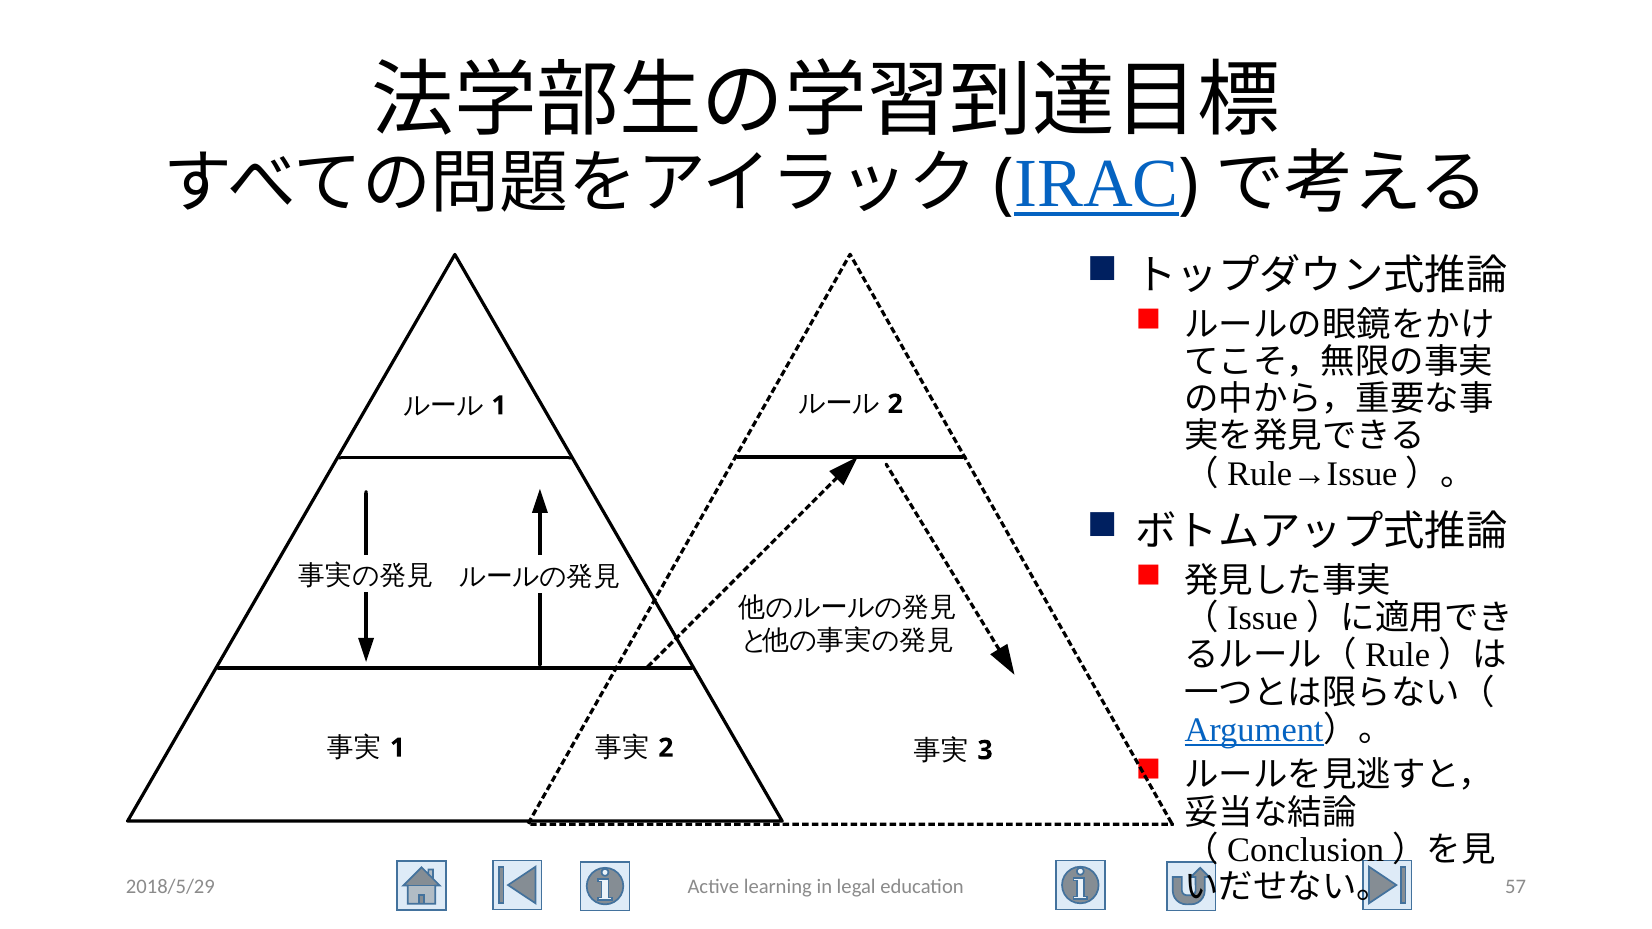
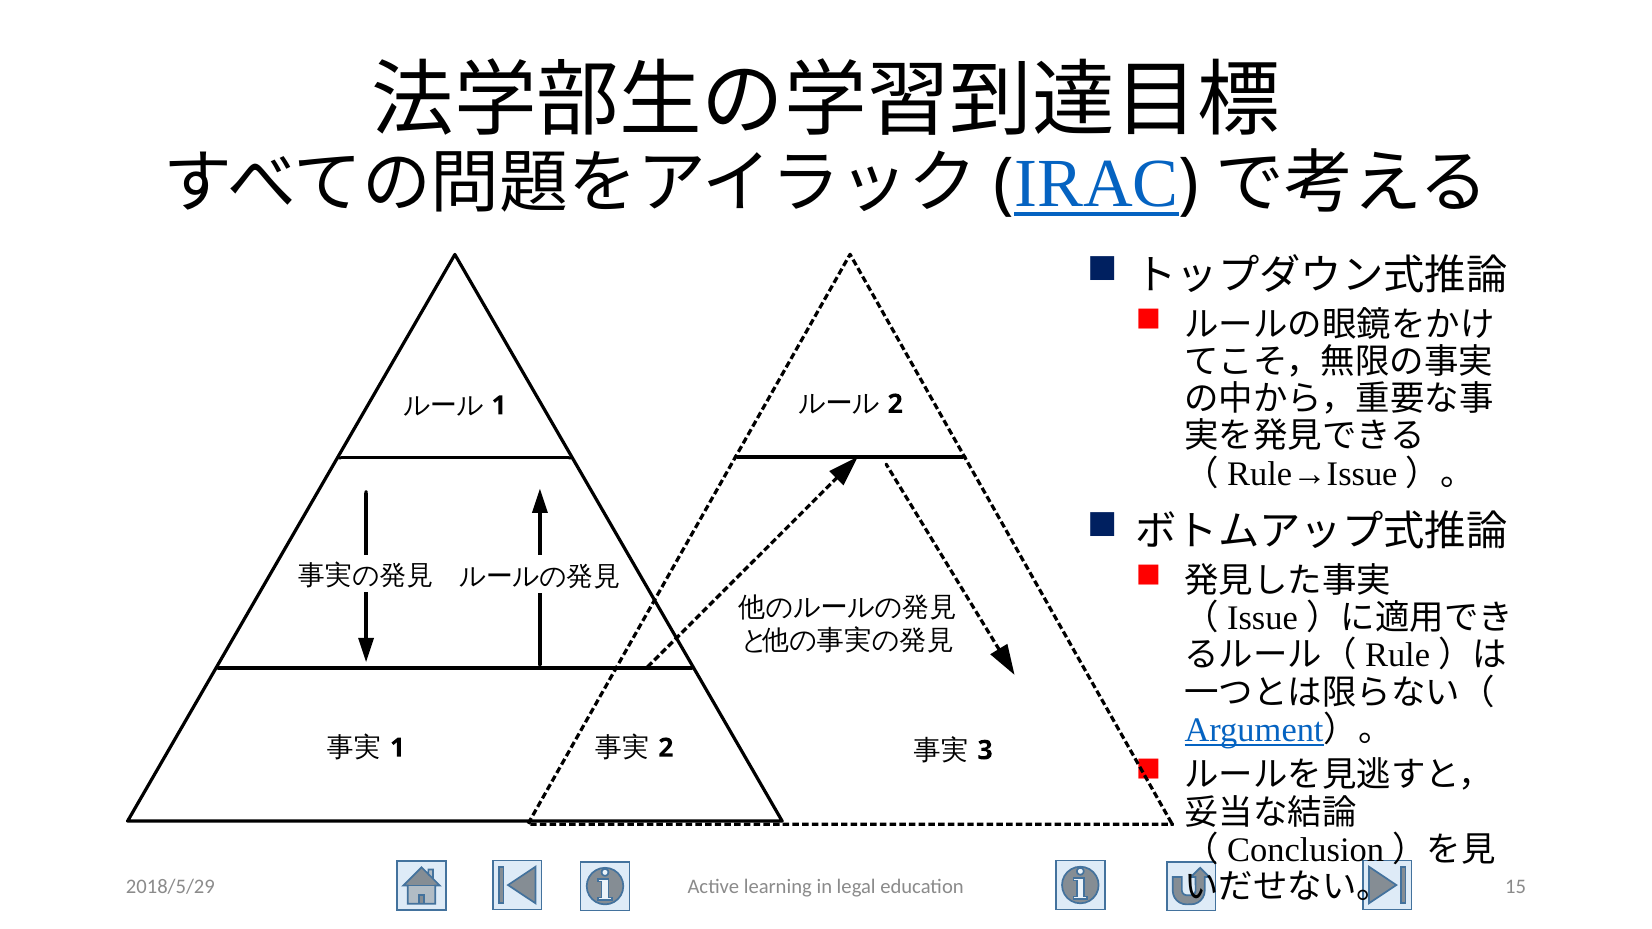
57: 57 -> 15 (1516, 887)
